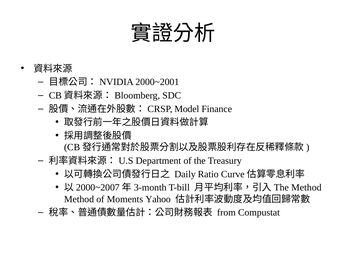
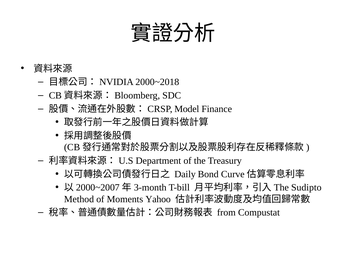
2000~2001: 2000~2001 -> 2000~2018 (157, 82)
Ratio: Ratio -> Bond (208, 174)
Method: Method -> Sudipto (306, 188)
